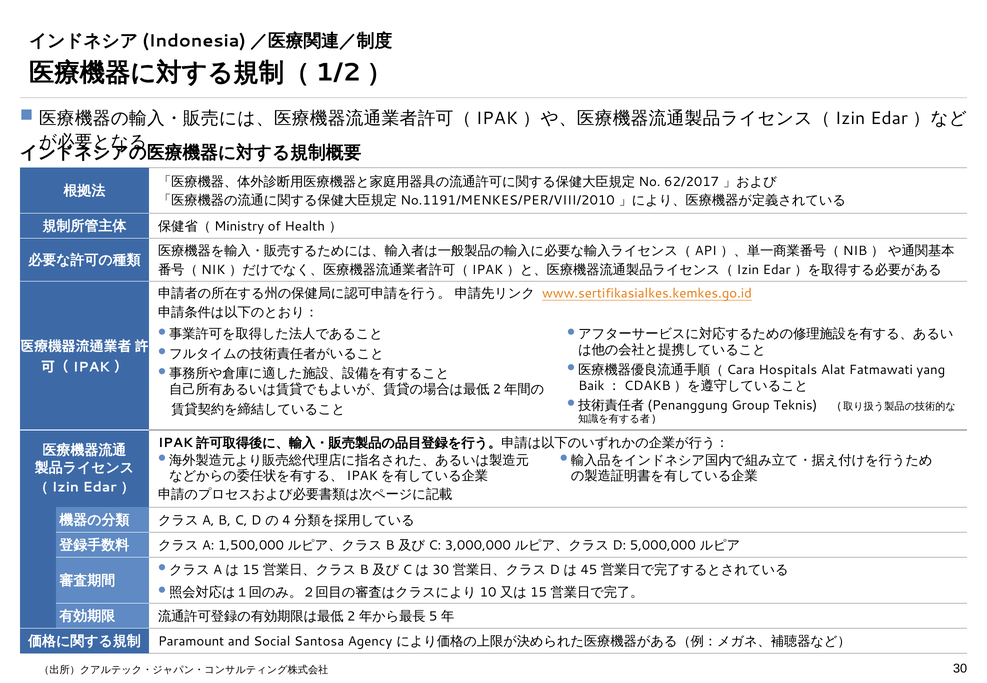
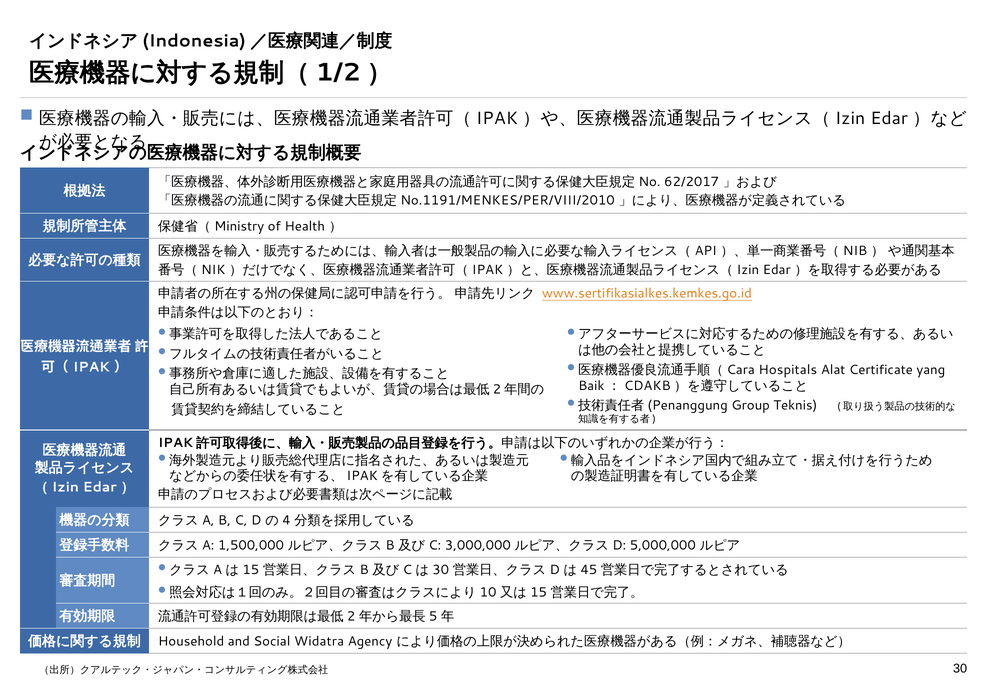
Fatmawati: Fatmawati -> Certificate (881, 370)
Paramount: Paramount -> Household (191, 642)
Santosa: Santosa -> Widatra (319, 642)
